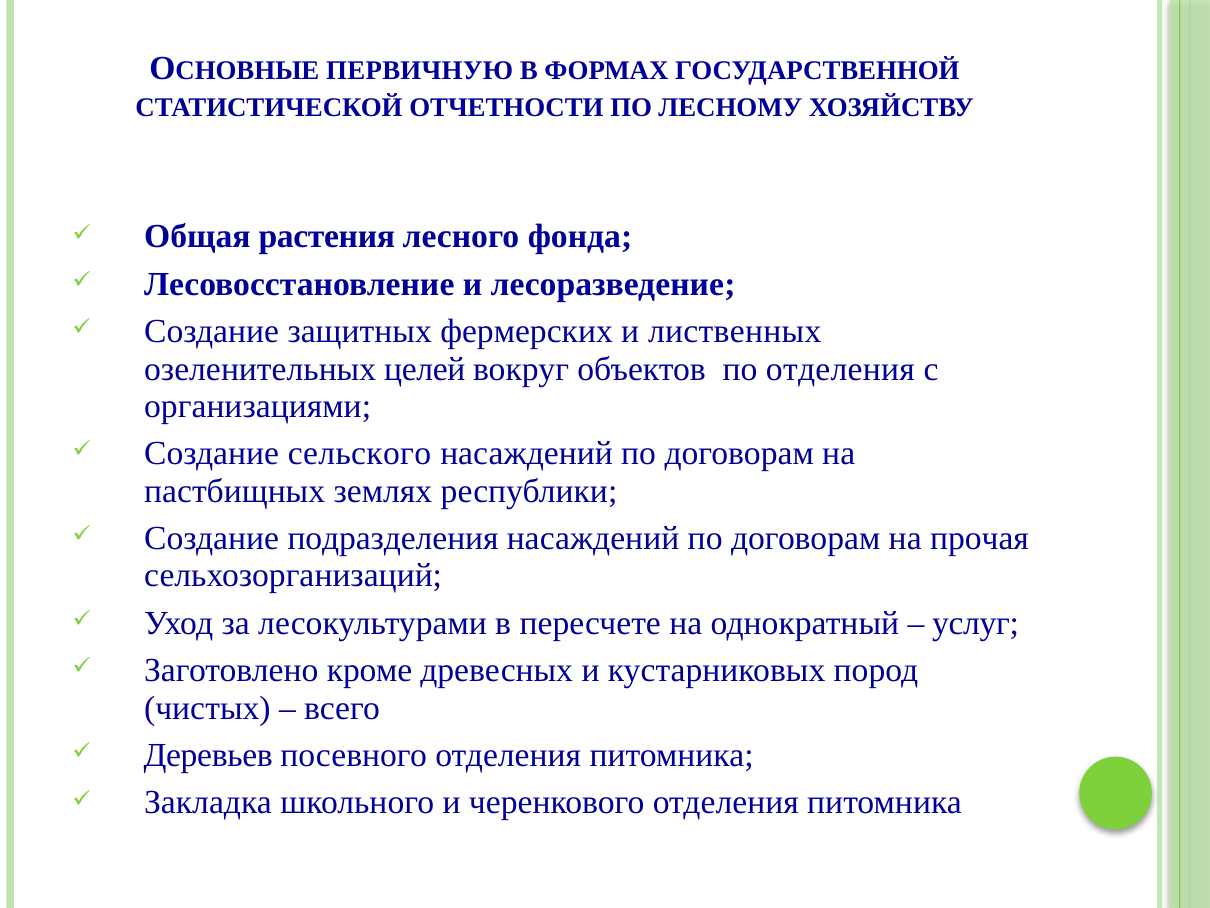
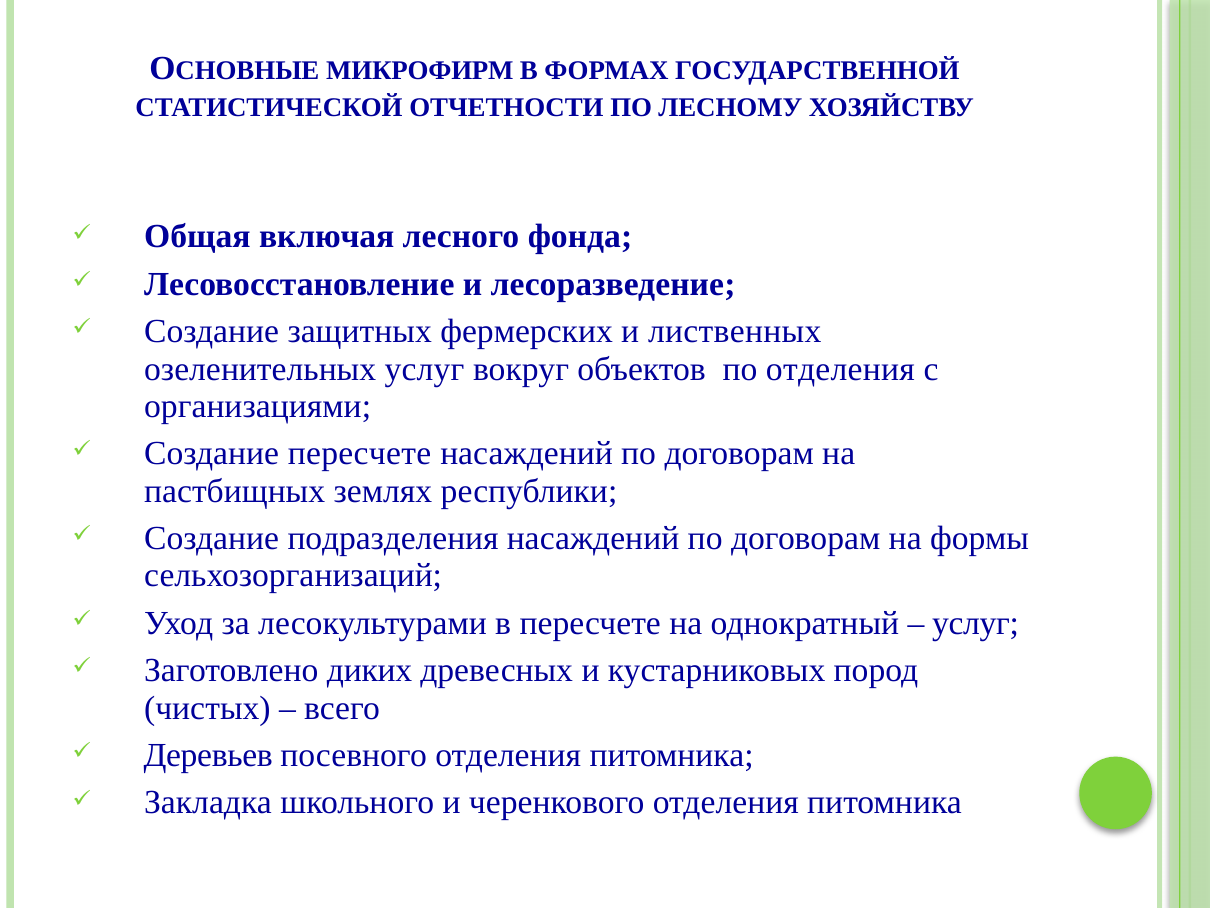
ПЕРВИЧНУЮ: ПЕРВИЧНУЮ -> МИКРОФИРМ (420, 70)
растения: растения -> включая (327, 237)
озеленительных целей: целей -> услуг (425, 369)
Создание сельского: сельского -> пересчете (360, 453)
прочая: прочая -> формы (980, 538)
кроме: кроме -> диких (370, 670)
